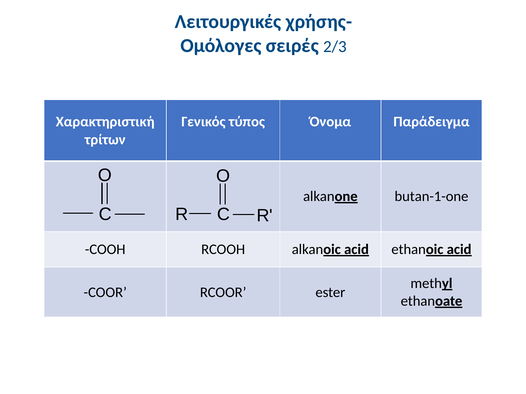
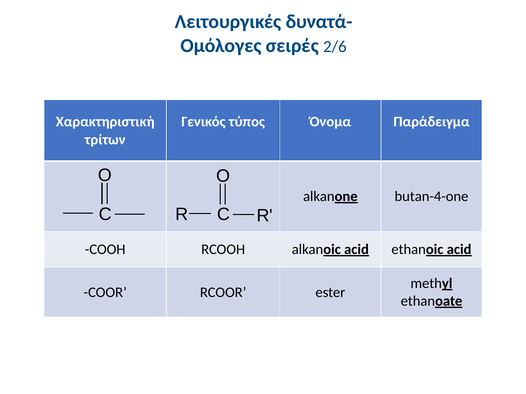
χρήσης-: χρήσης- -> δυνατά- (319, 22)
2/3: 2/3 -> 2/6 (335, 47)
butan-1-one: butan-1-one -> butan-4-one (431, 197)
